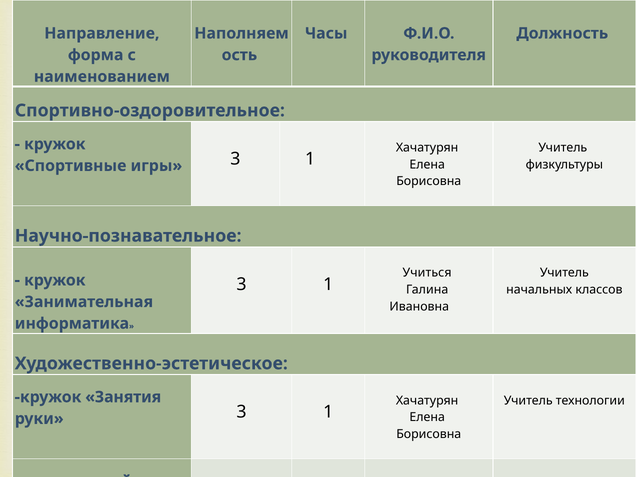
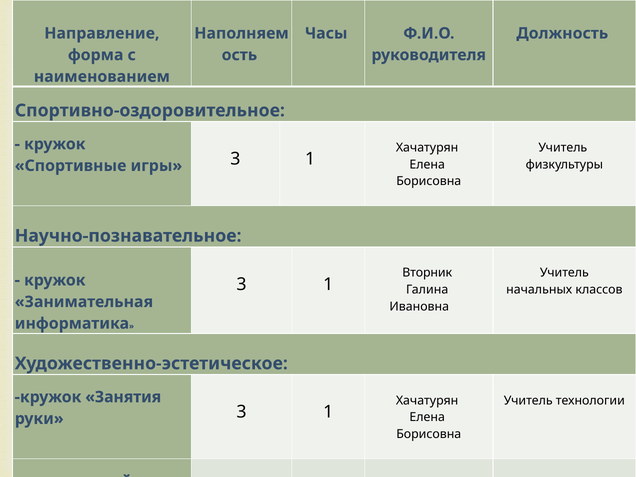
Учиться: Учиться -> Вторник (427, 273)
